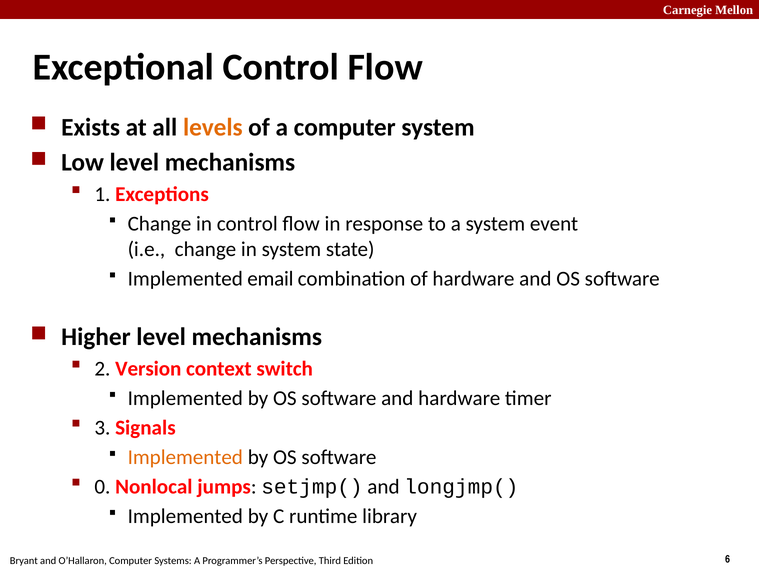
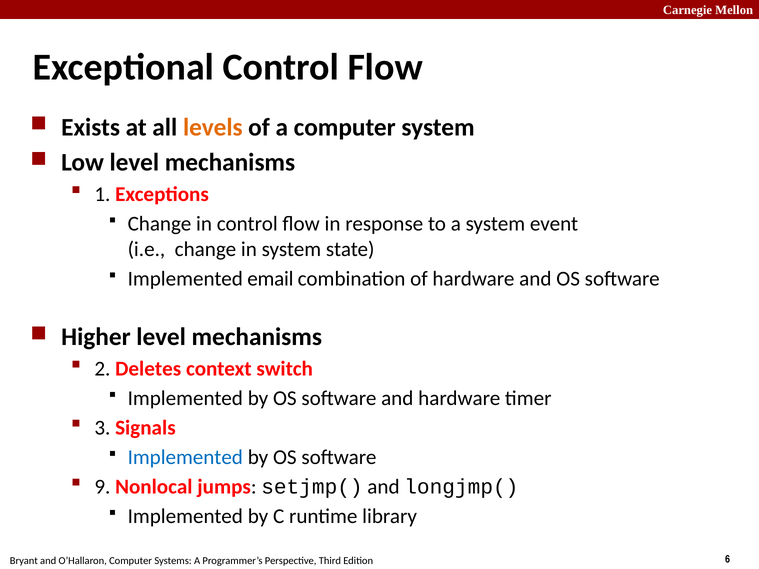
Version: Version -> Deletes (148, 369)
Implemented colour: orange -> blue (185, 458)
0: 0 -> 9 (102, 487)
